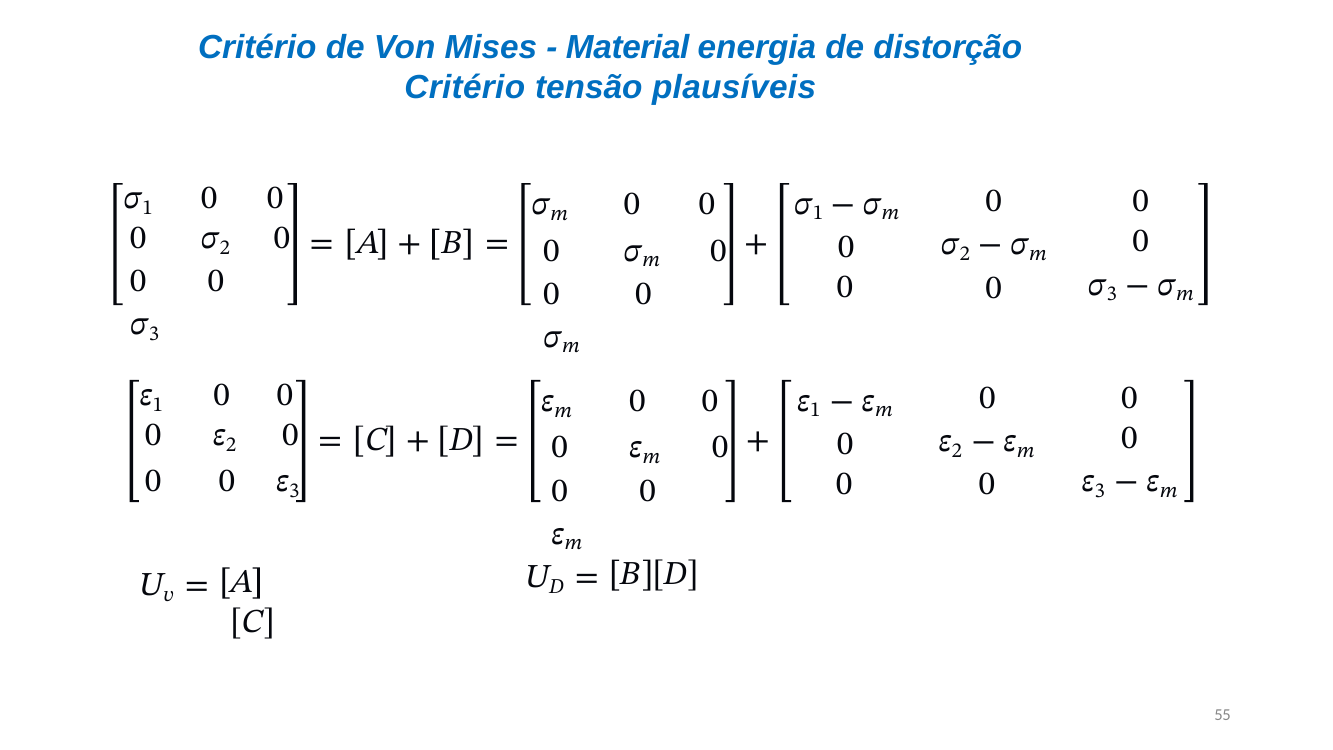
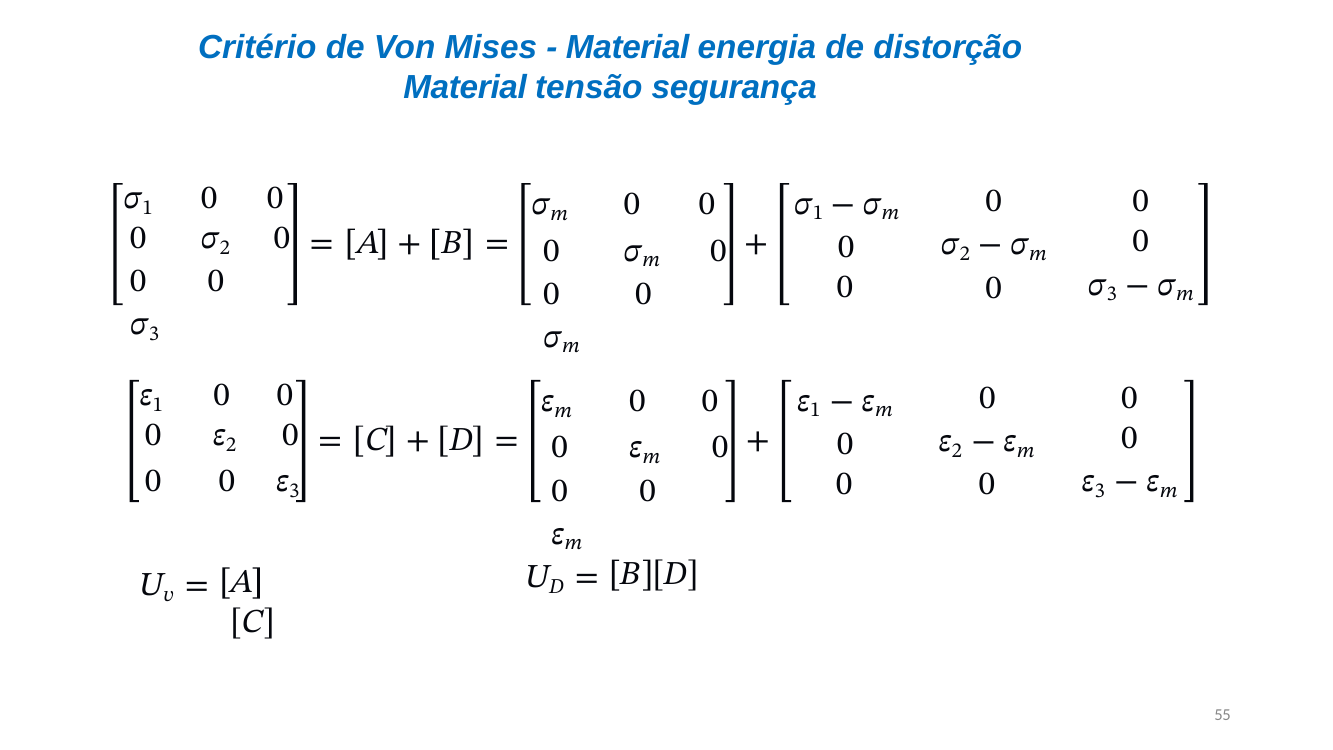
Critério: Critério -> Material (465, 87)
plausíveis: plausíveis -> segurança (734, 87)
